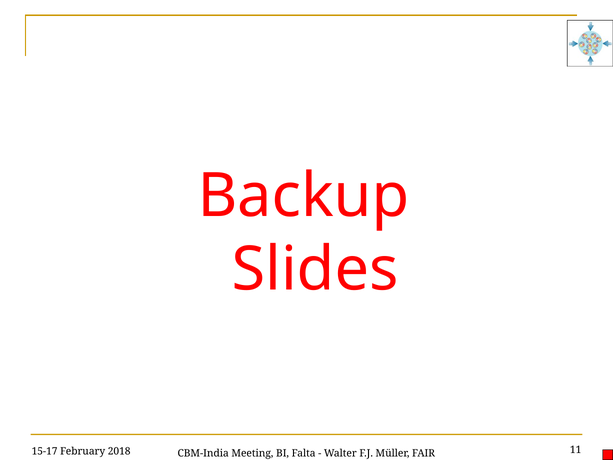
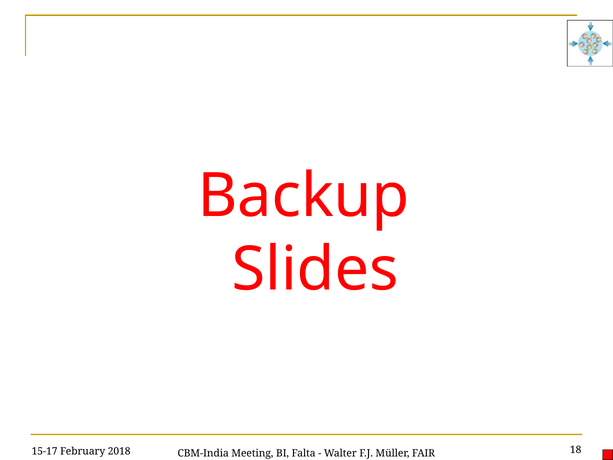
11: 11 -> 18 (576, 450)
